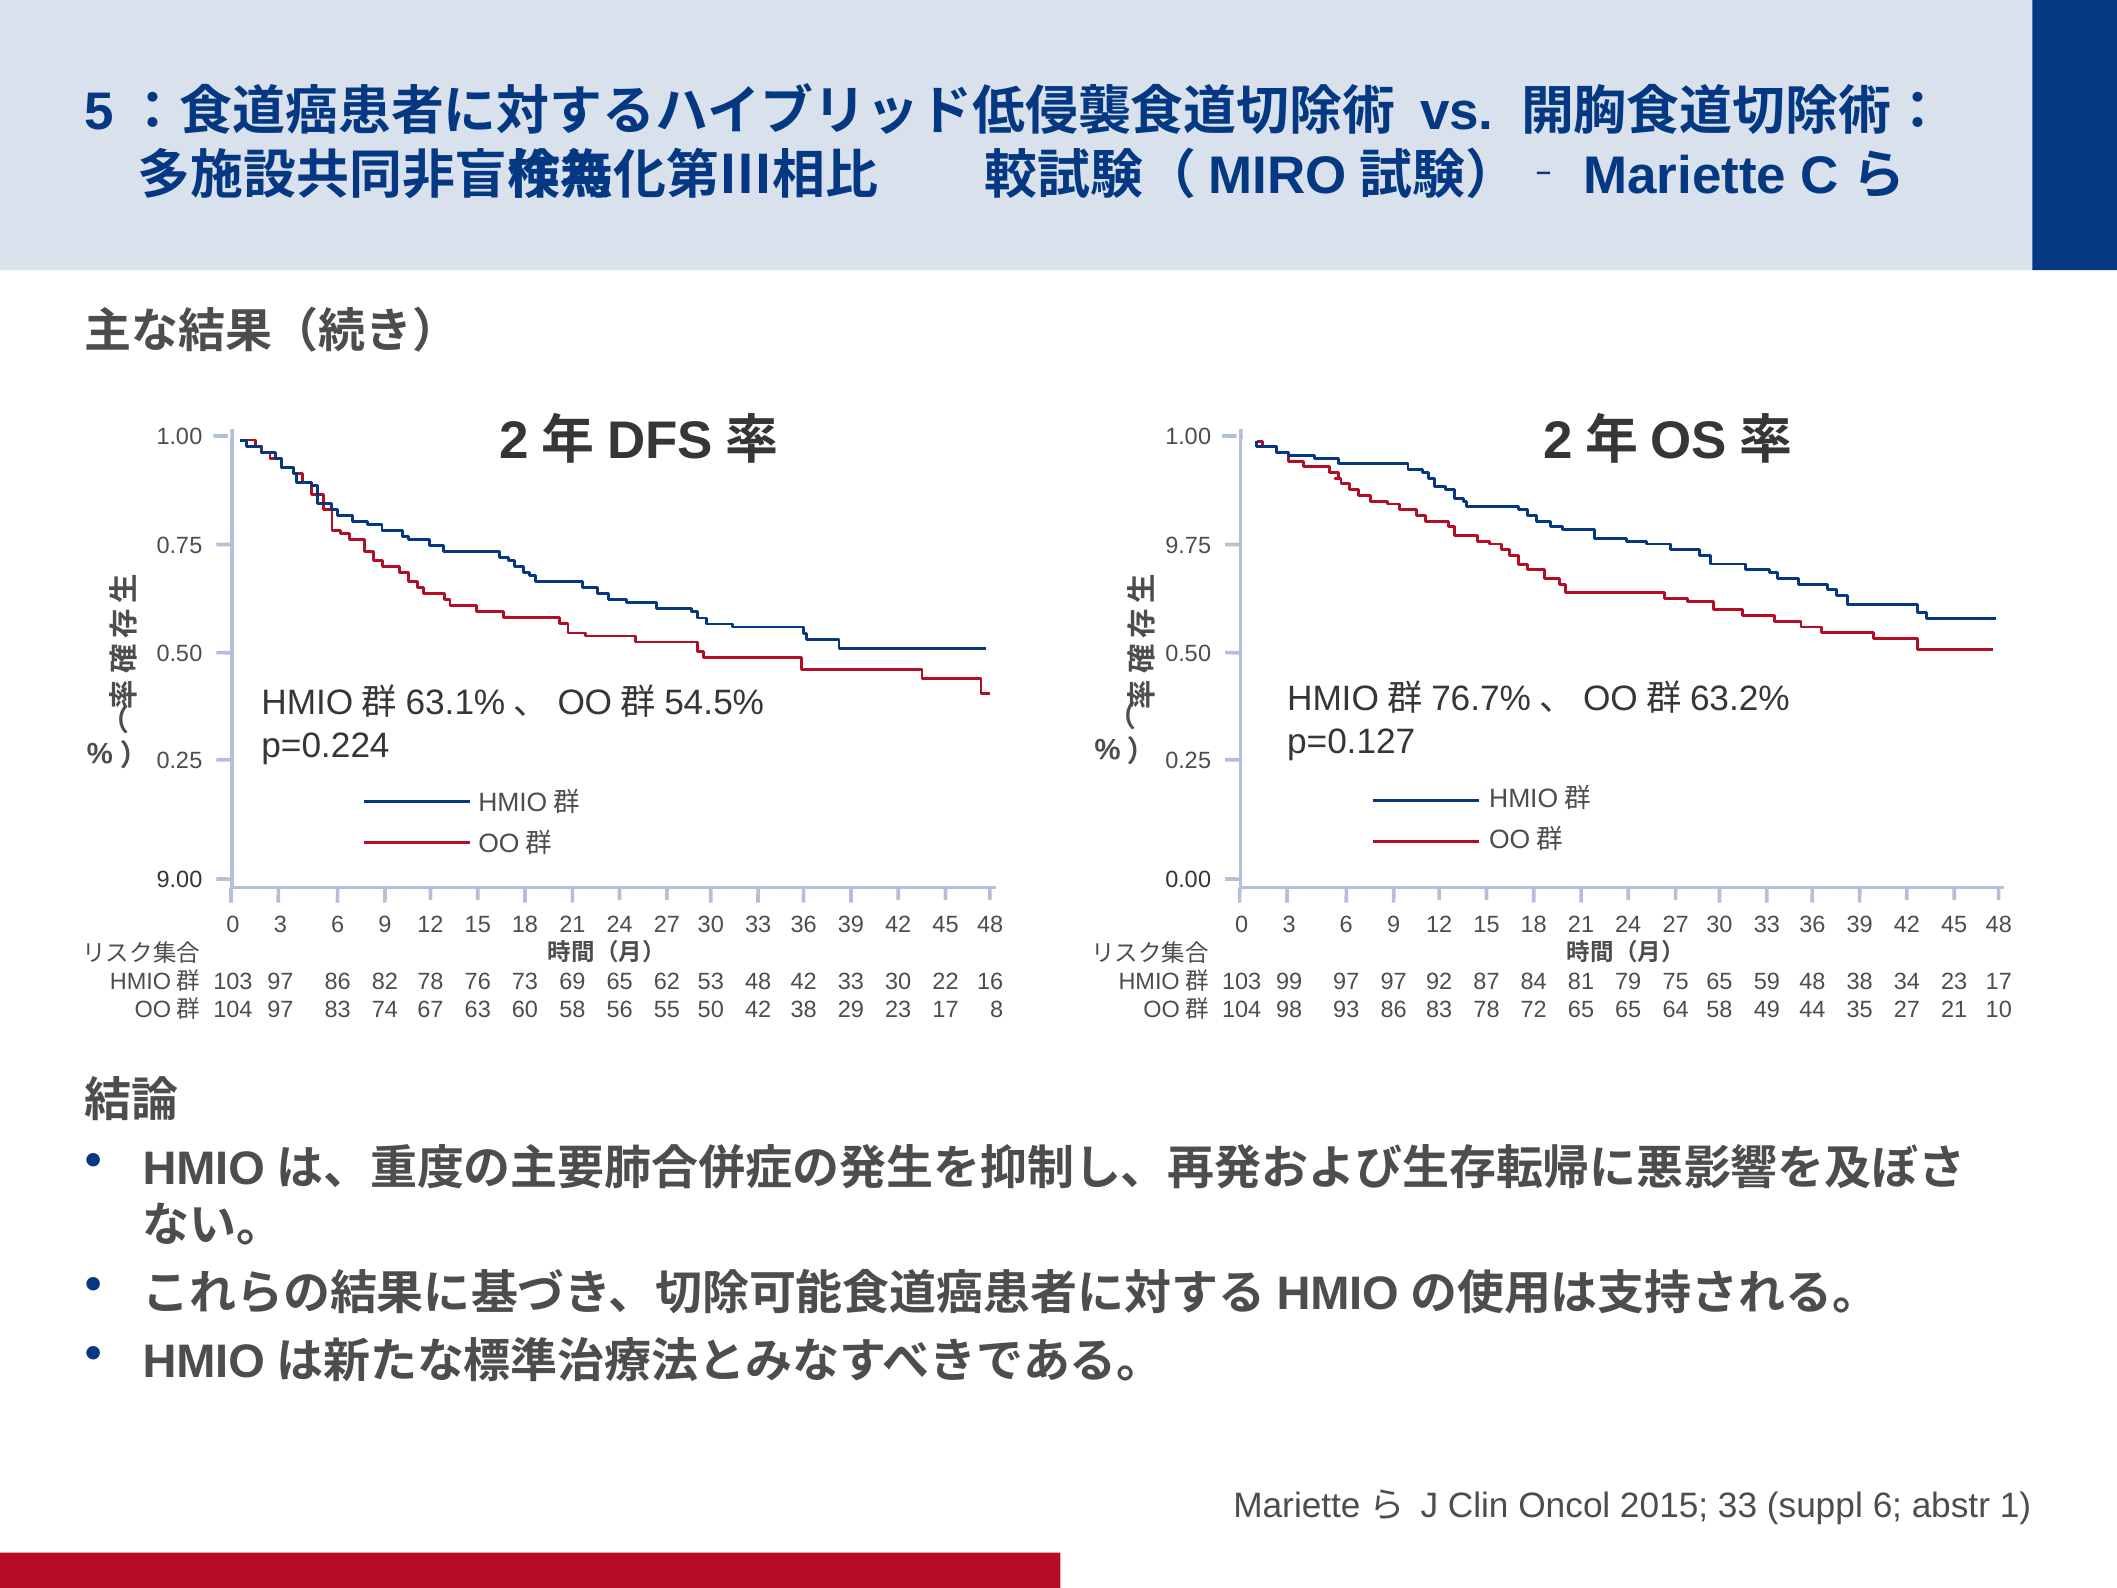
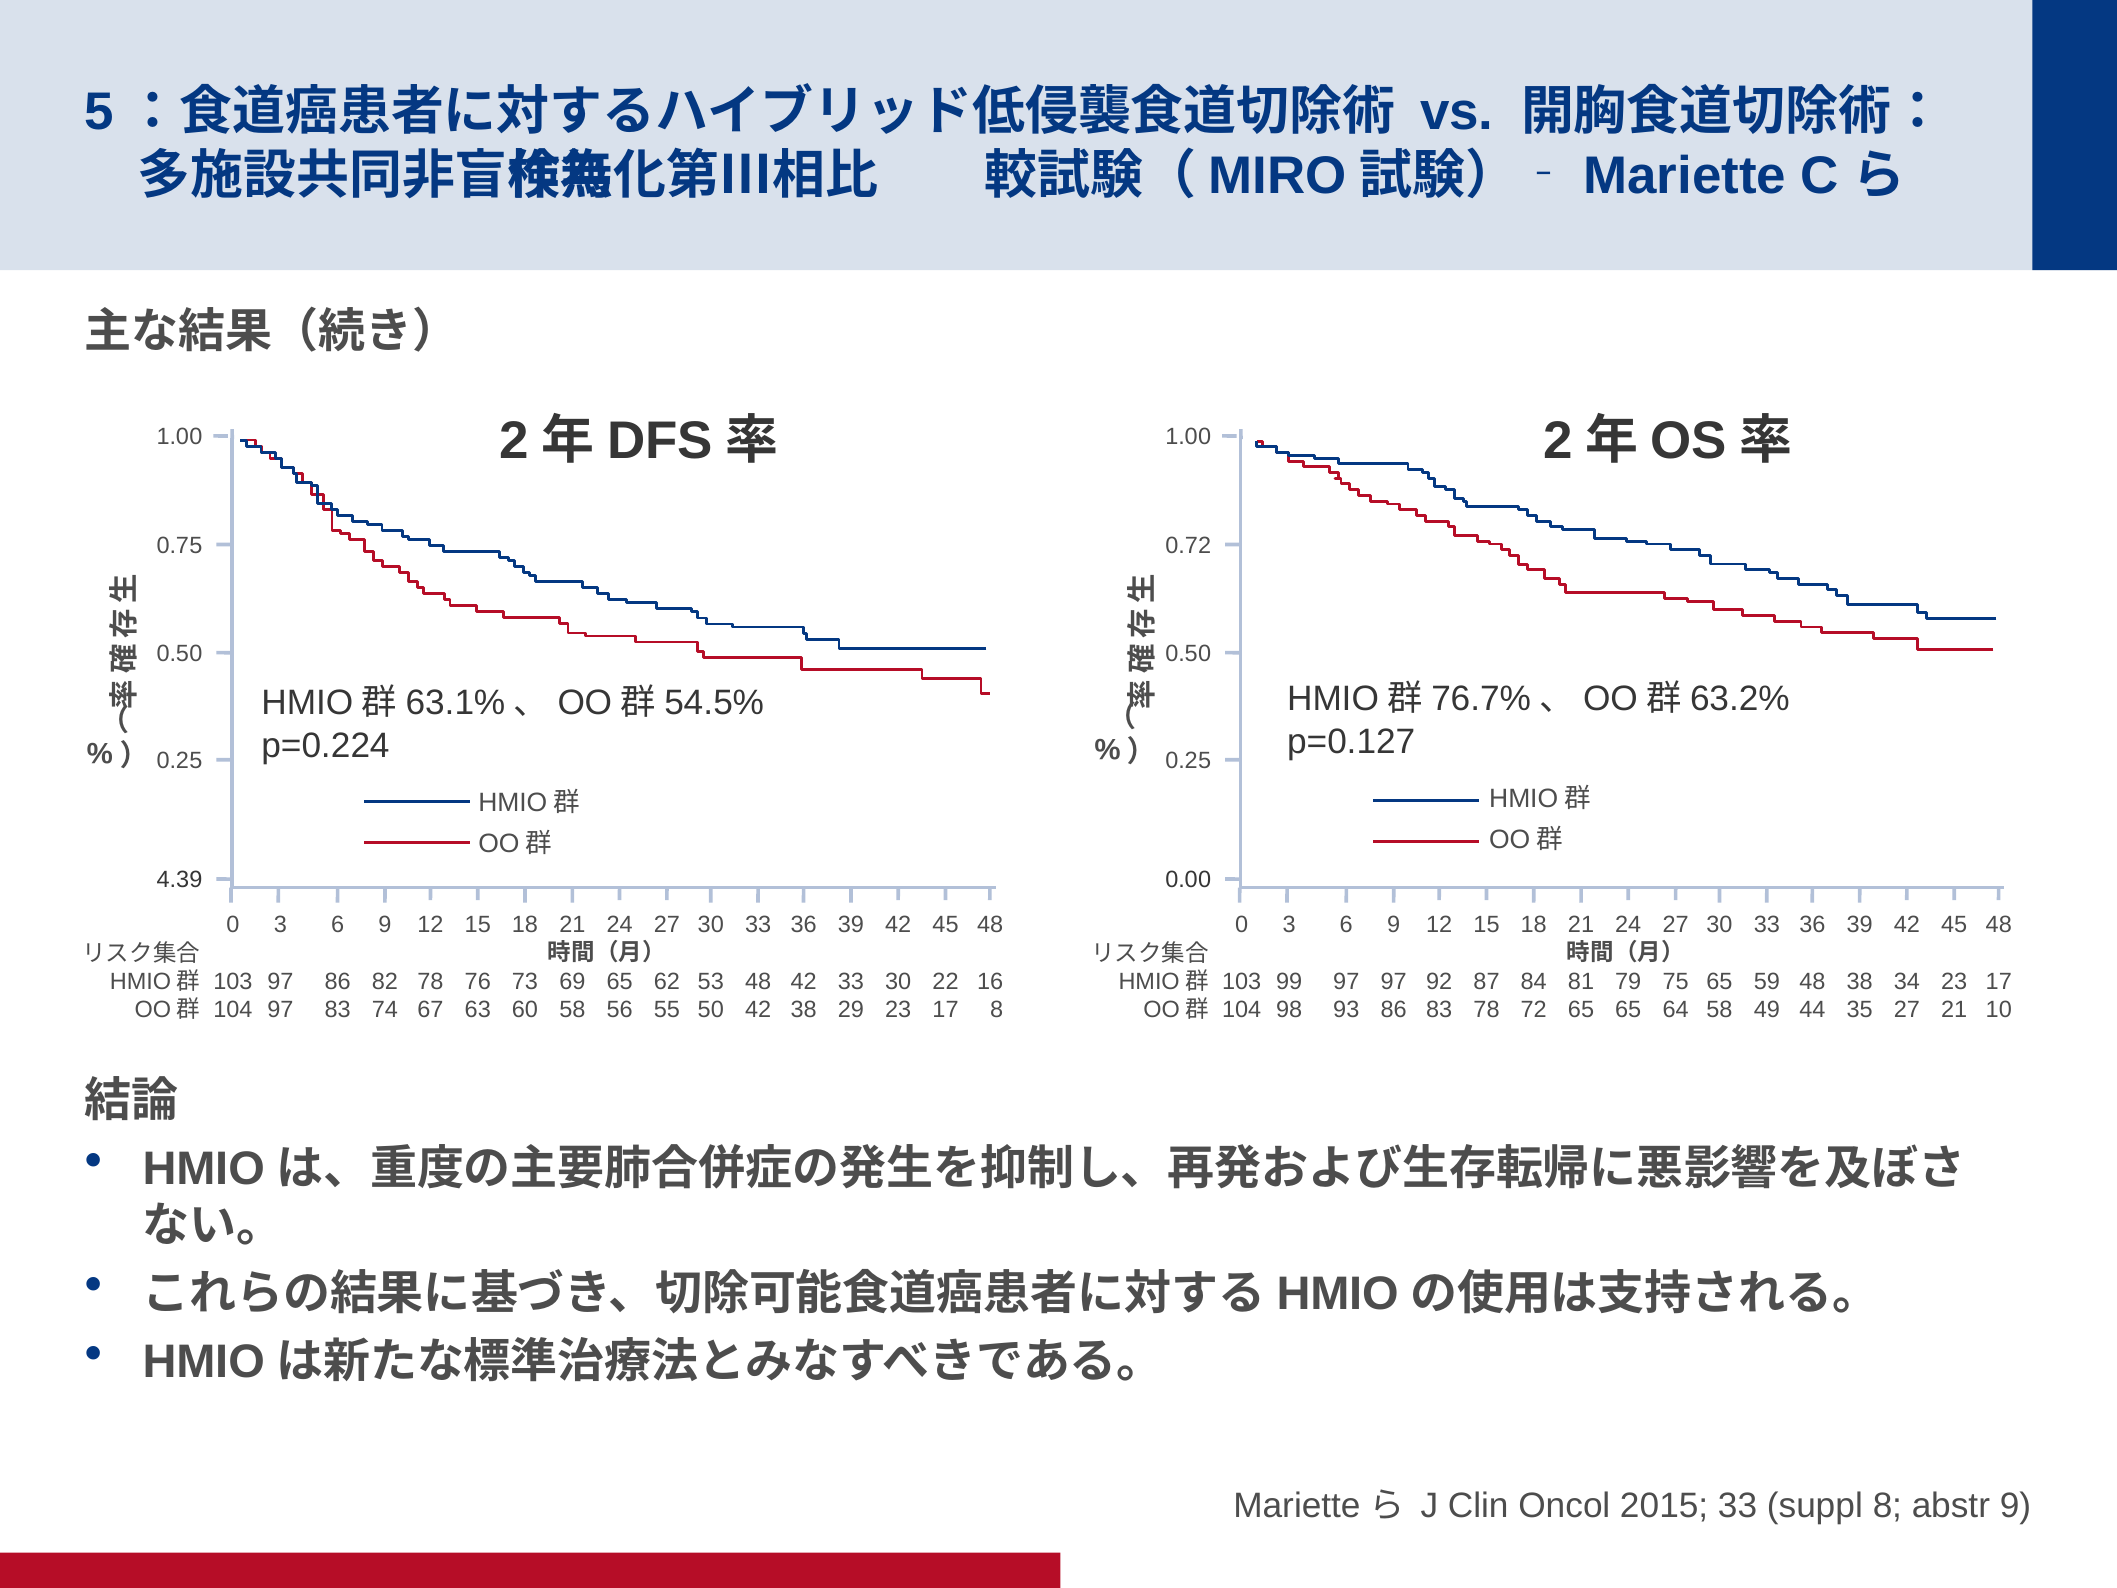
9.75: 9.75 -> 0.72 (1188, 545)
9.00: 9.00 -> 4.39 (180, 880)
suppl 6: 6 -> 8 (1887, 1505)
abstr 1: 1 -> 9 (2015, 1505)
